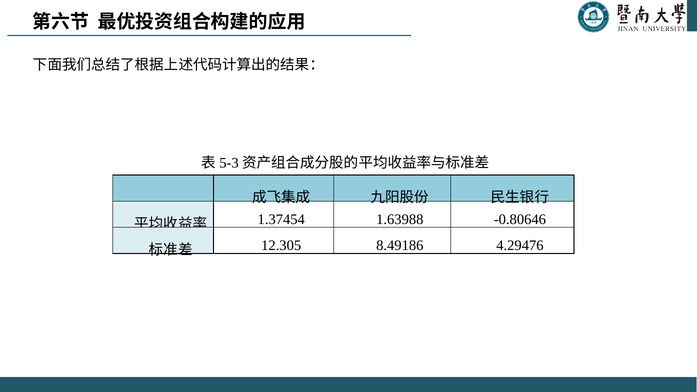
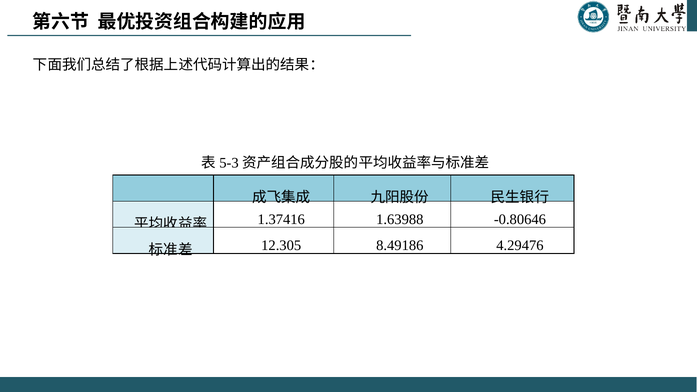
1.37454: 1.37454 -> 1.37416 (281, 219)
